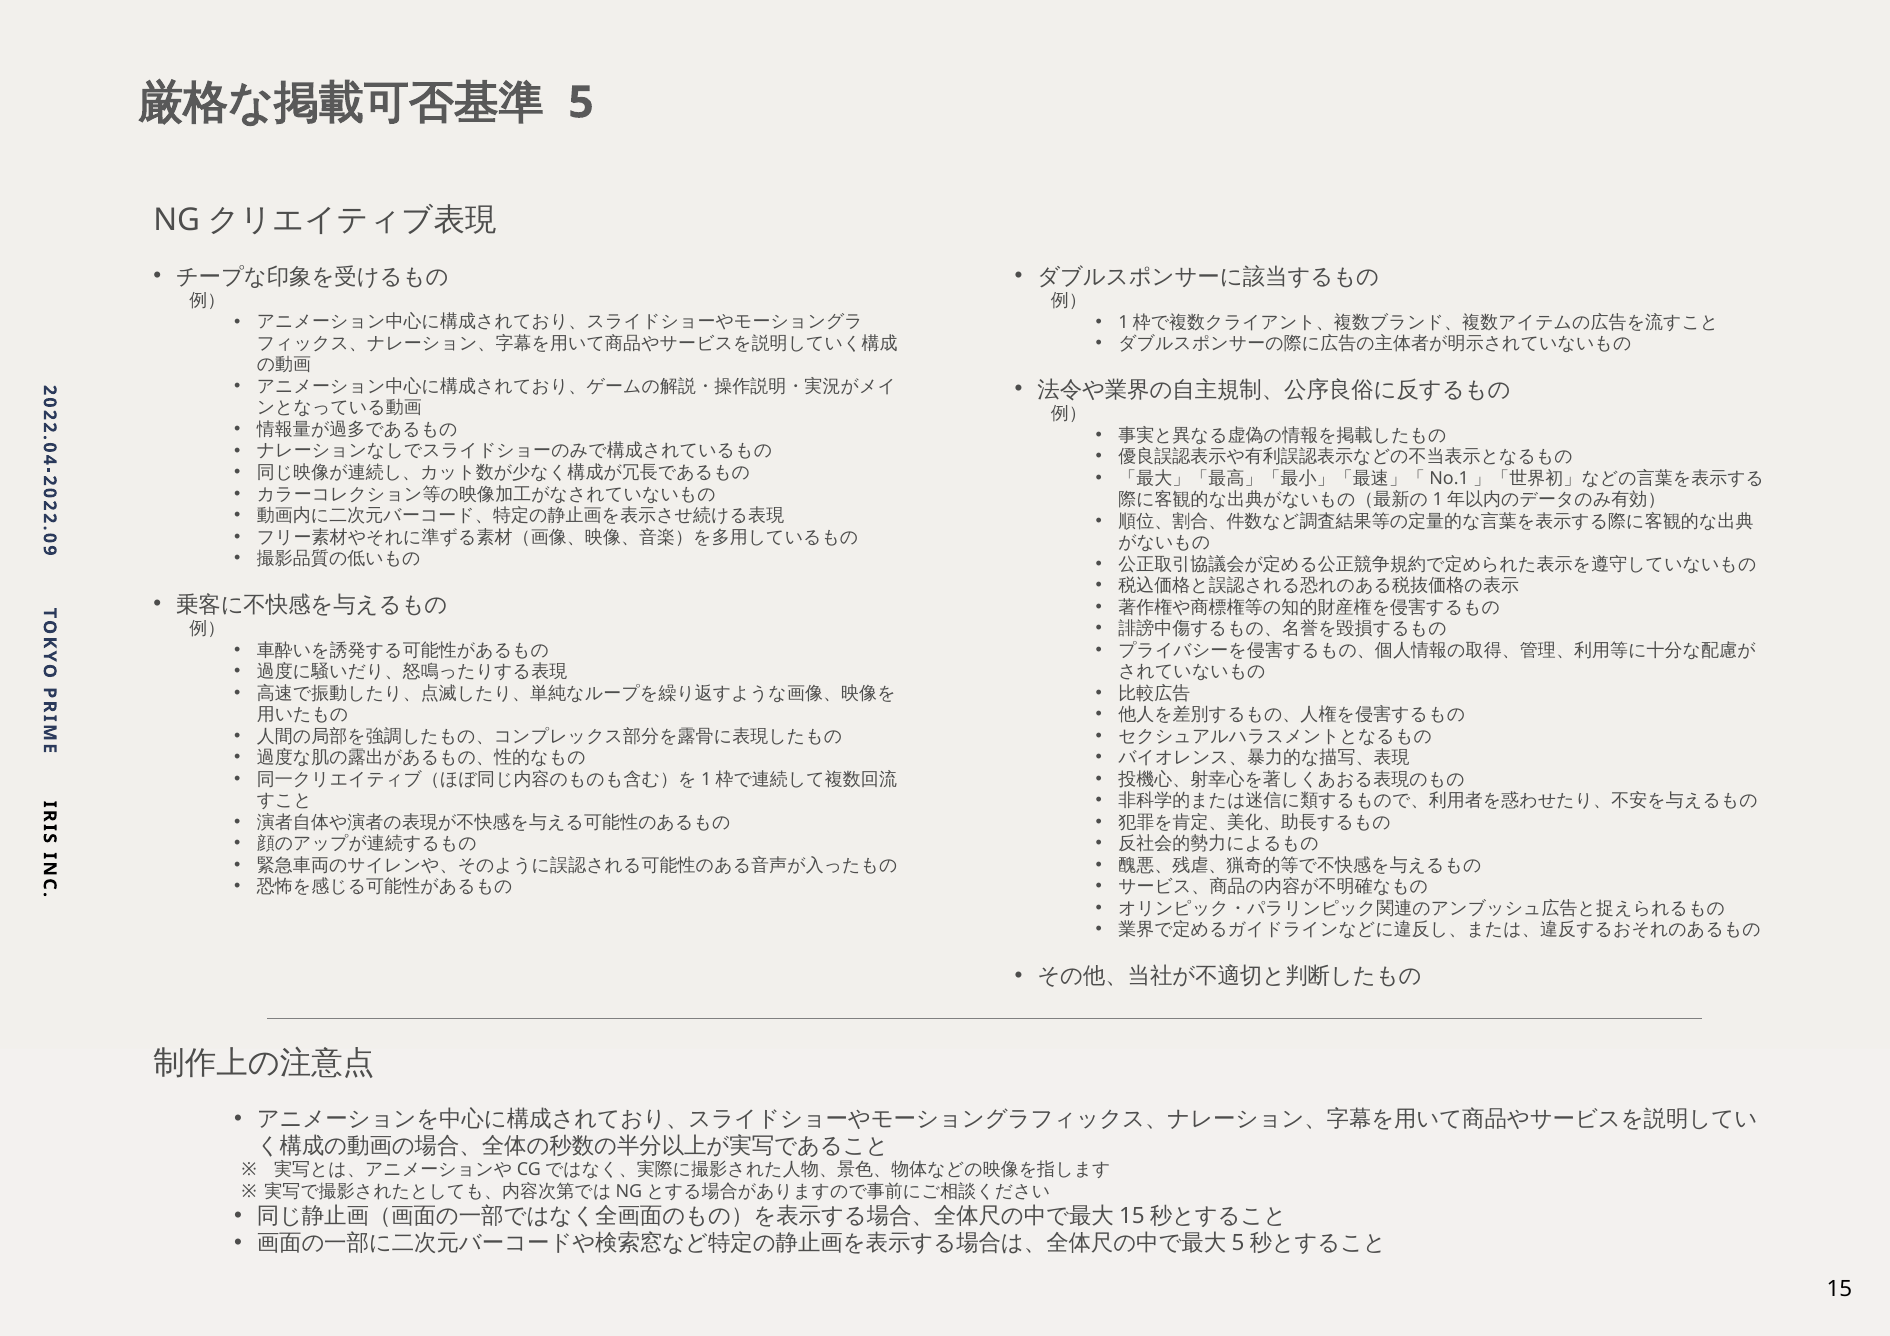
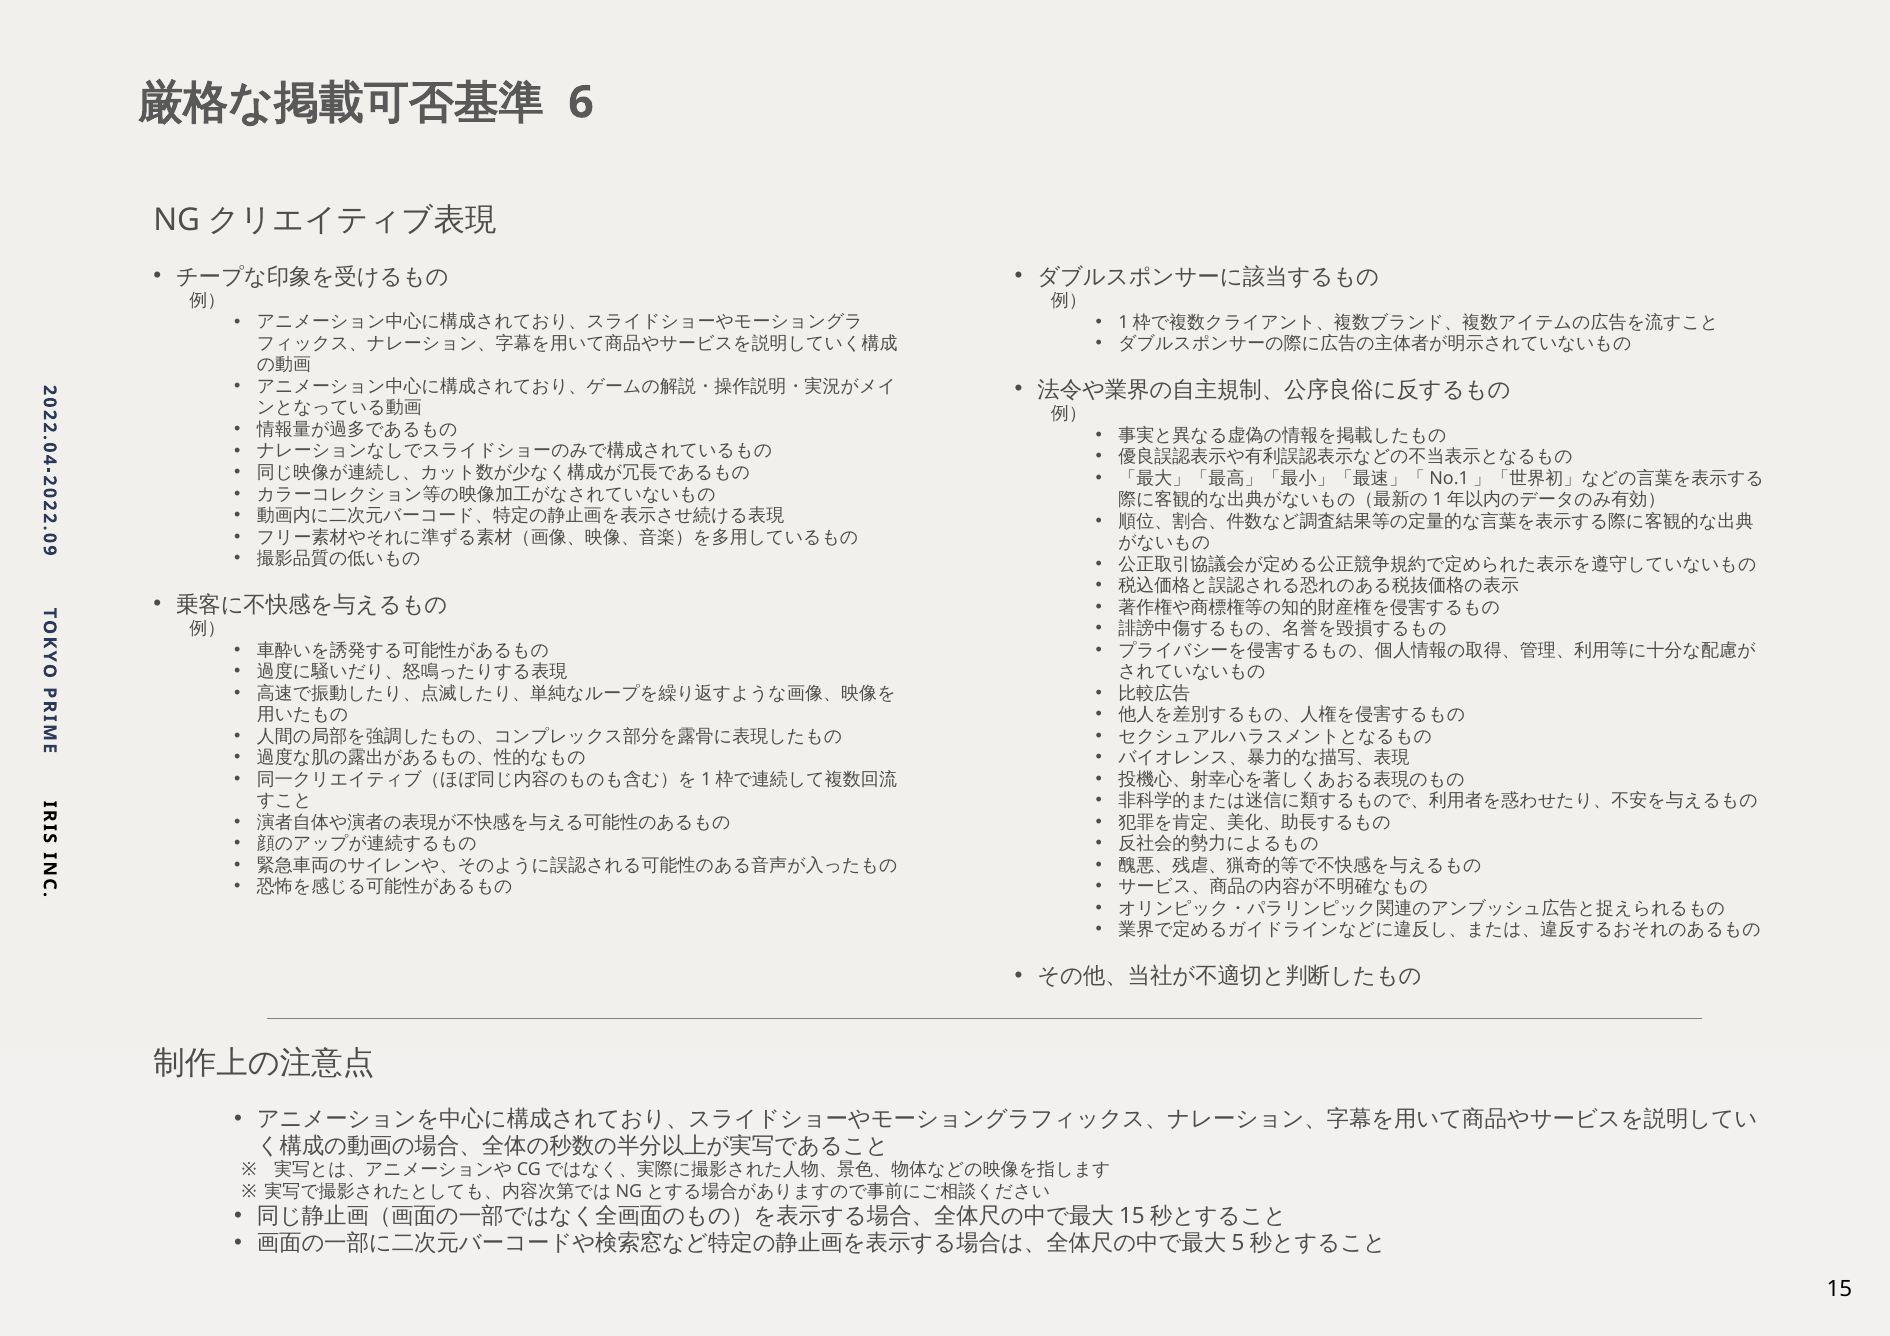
5: 5 -> 6 (581, 103)
